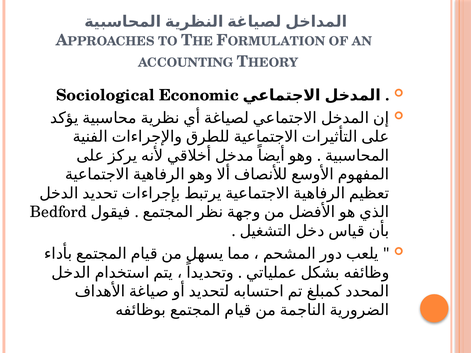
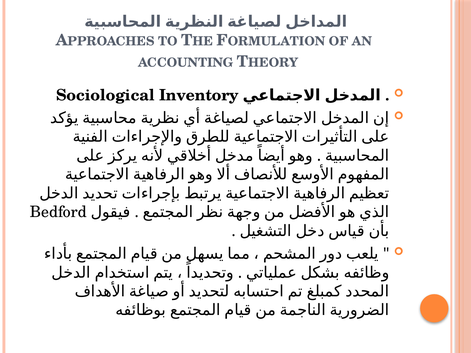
Economic: Economic -> Inventory (199, 95)
